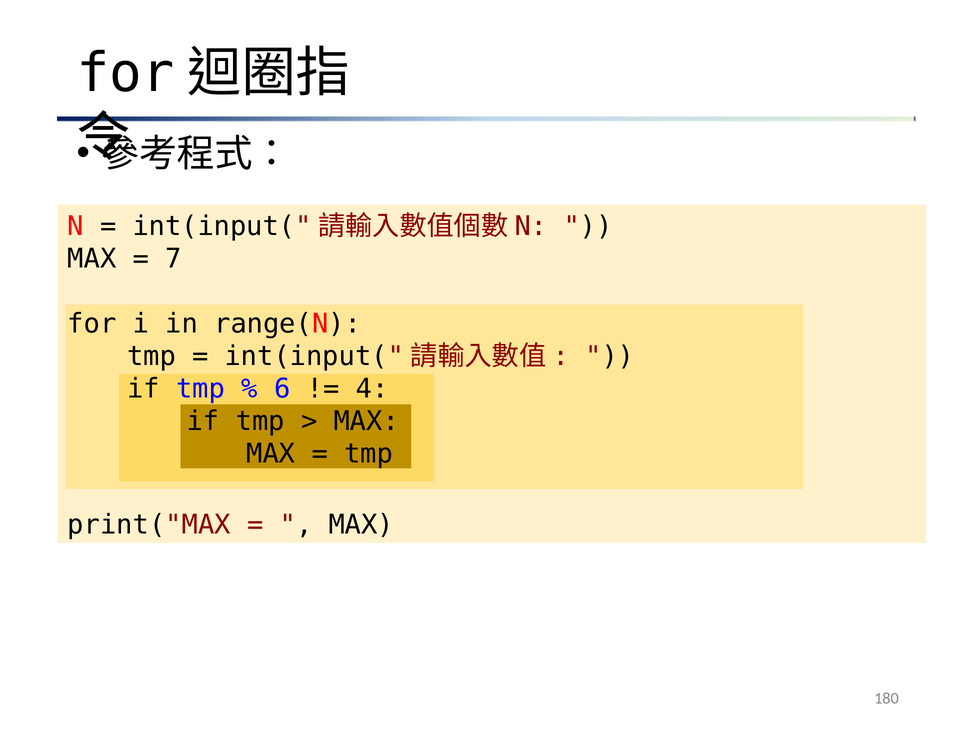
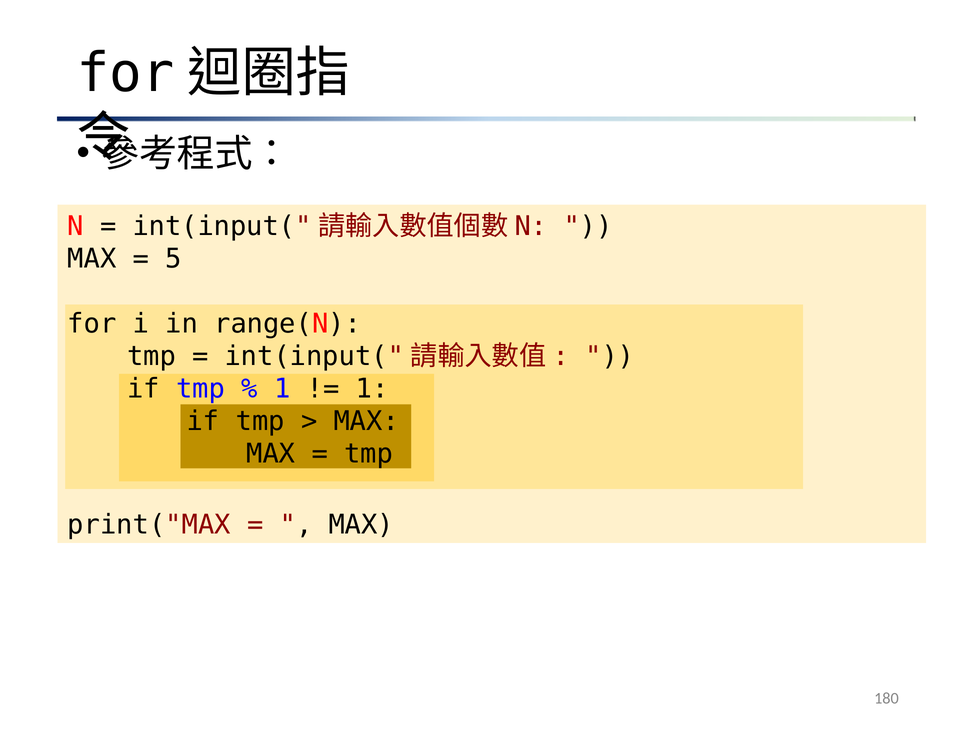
7: 7 -> 5 (173, 259)
6: 6 -> 1 (282, 389)
4: 4 -> 1 (372, 389)
